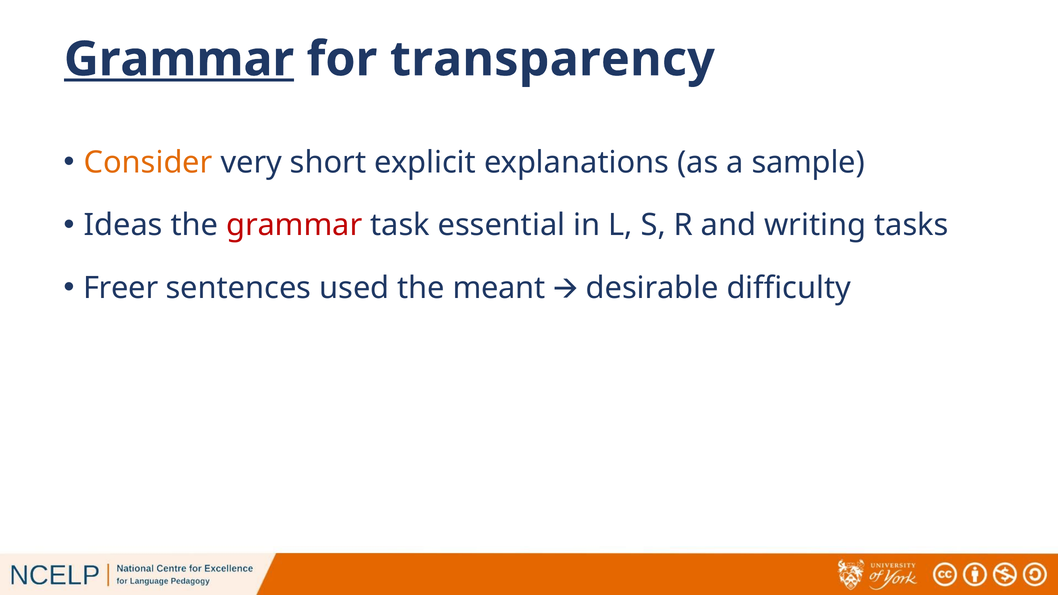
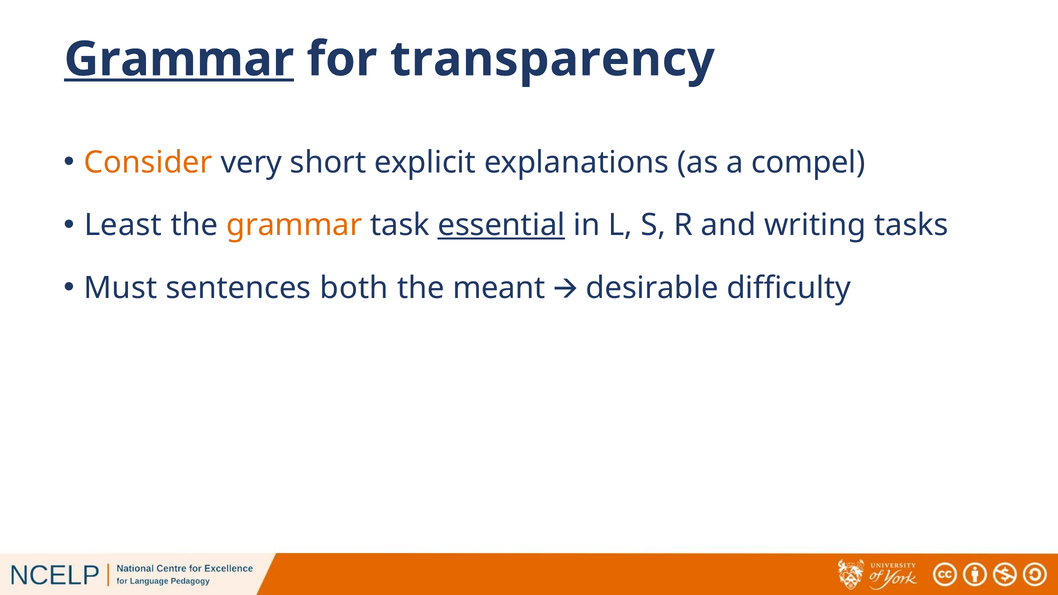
sample: sample -> compel (808, 162)
Ideas: Ideas -> Least (123, 225)
grammar colour: red -> orange (294, 225)
essential underline: none -> present (501, 225)
Freer: Freer -> Must (121, 288)
used: used -> both (354, 288)
